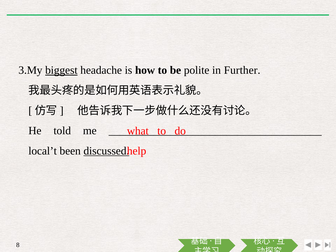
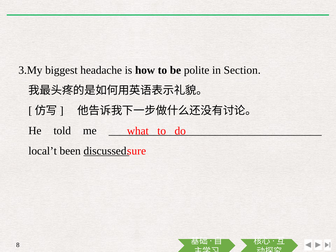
biggest underline: present -> none (61, 70)
Further: Further -> Section (242, 70)
help: help -> sure (137, 151)
